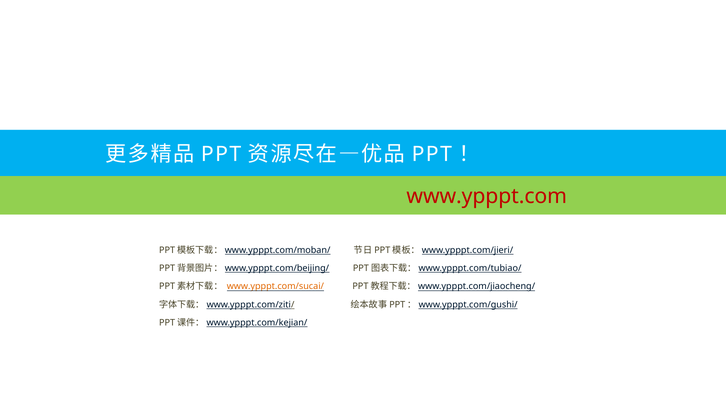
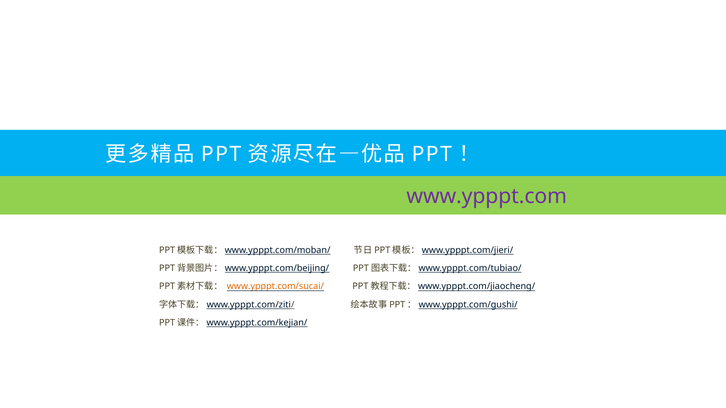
www.ypppt.com colour: red -> purple (487, 197)
